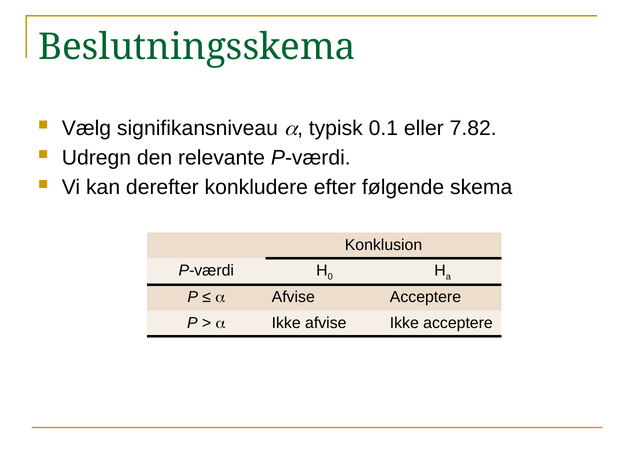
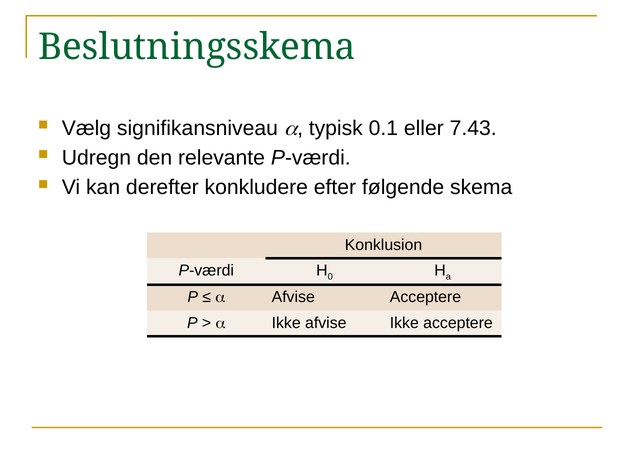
7.82: 7.82 -> 7.43 (473, 128)
